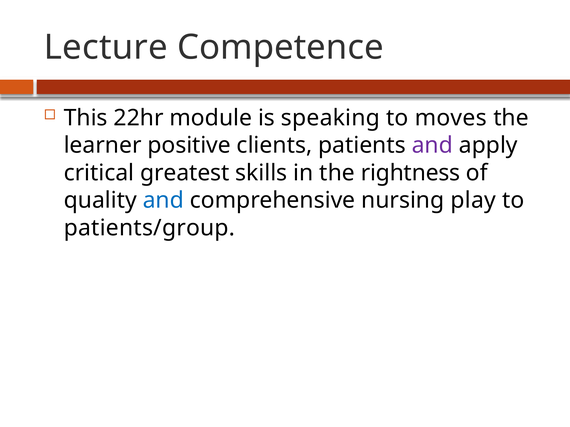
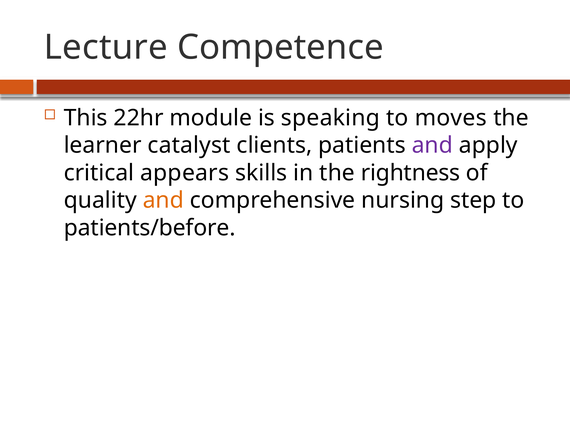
positive: positive -> catalyst (189, 145)
greatest: greatest -> appears (185, 173)
and colour: blue -> orange (163, 201)
play: play -> step (473, 201)
patients/group: patients/group -> patients/before (150, 228)
